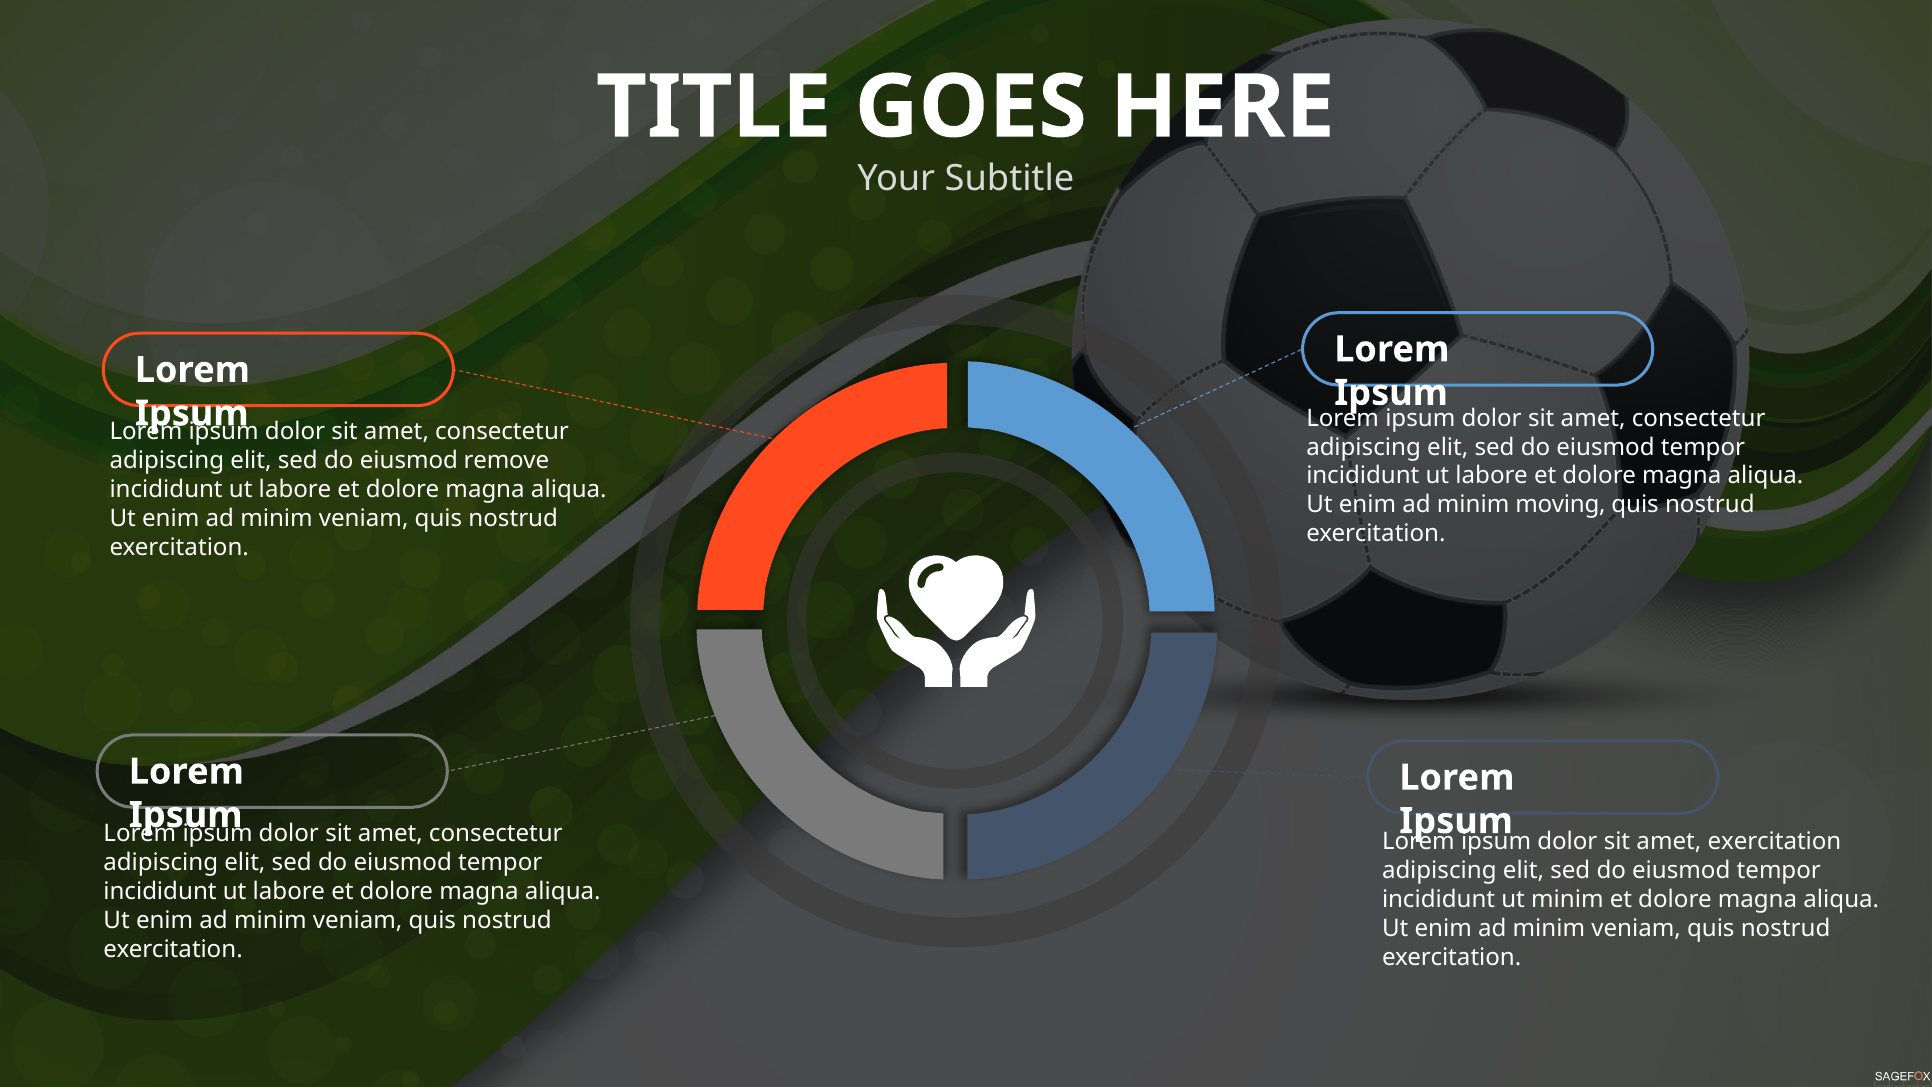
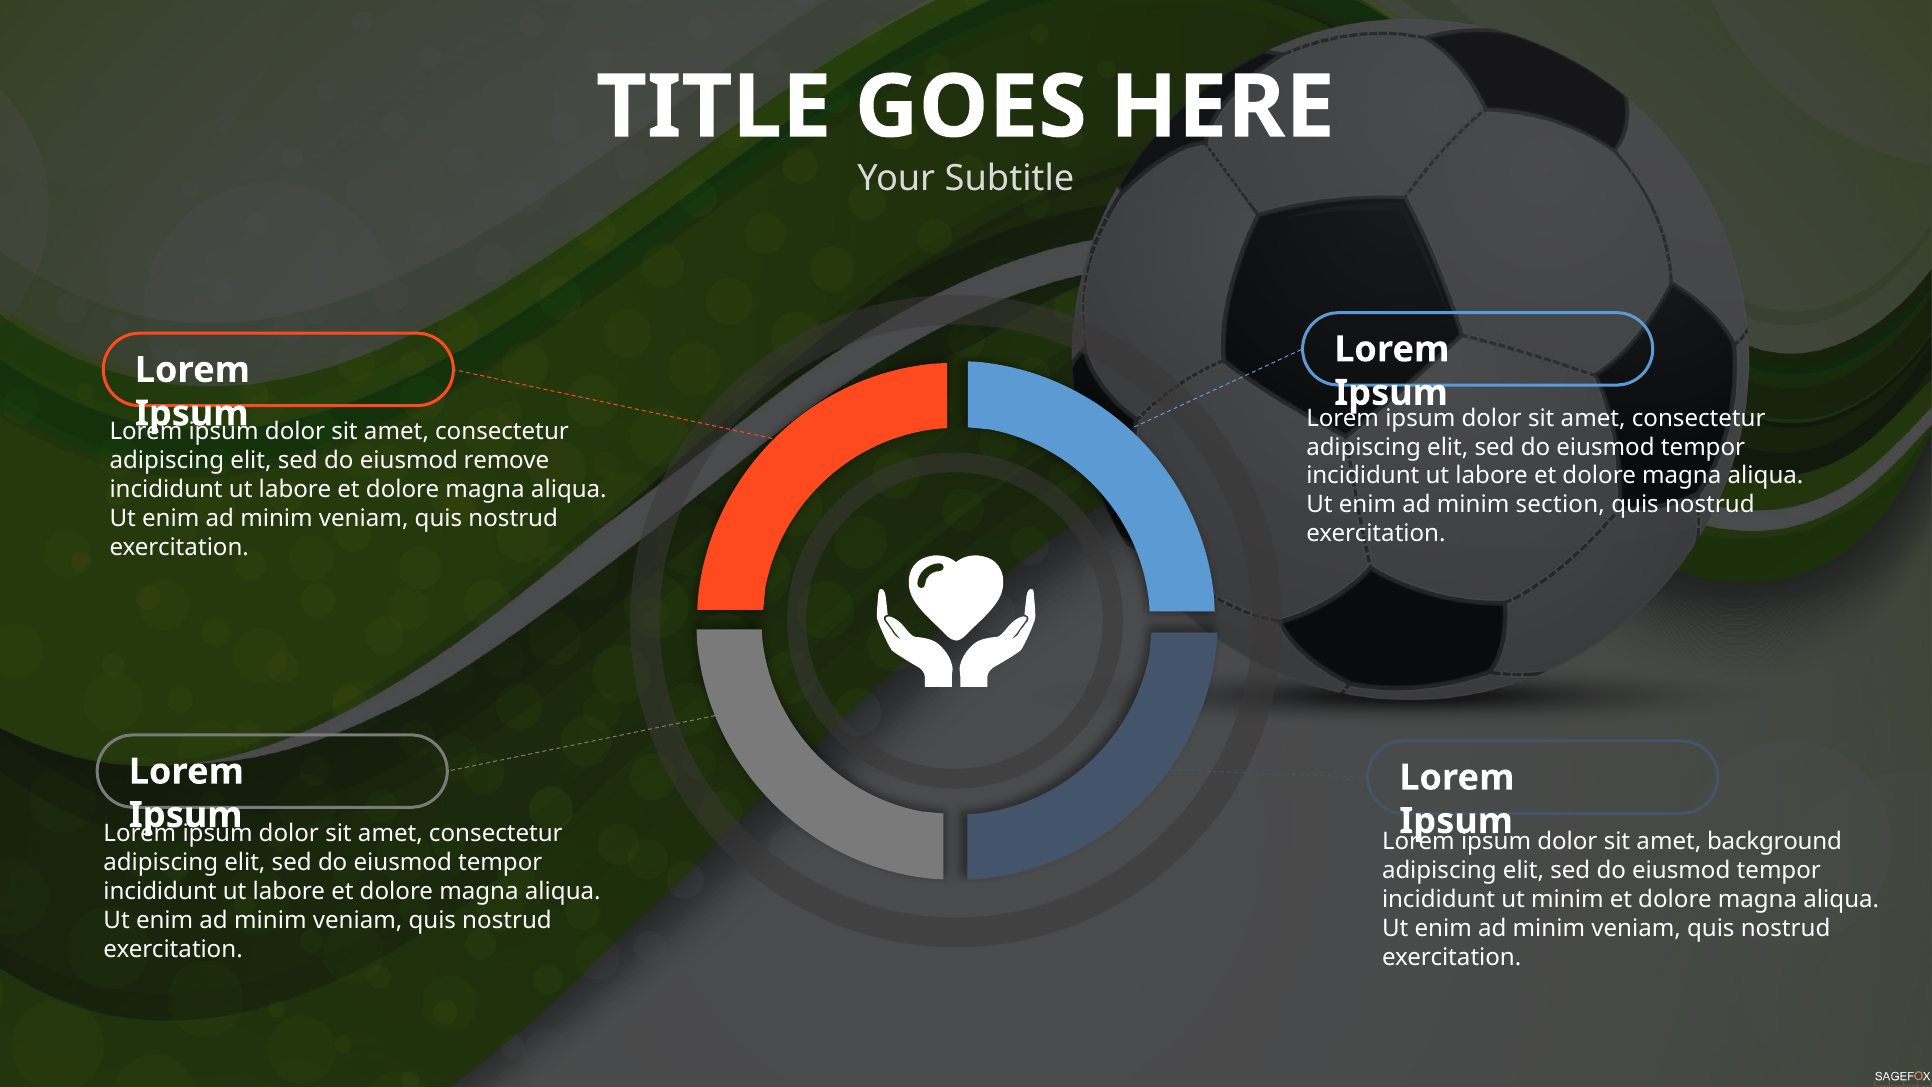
moving: moving -> section (1560, 505)
amet exercitation: exercitation -> background (1775, 841)
